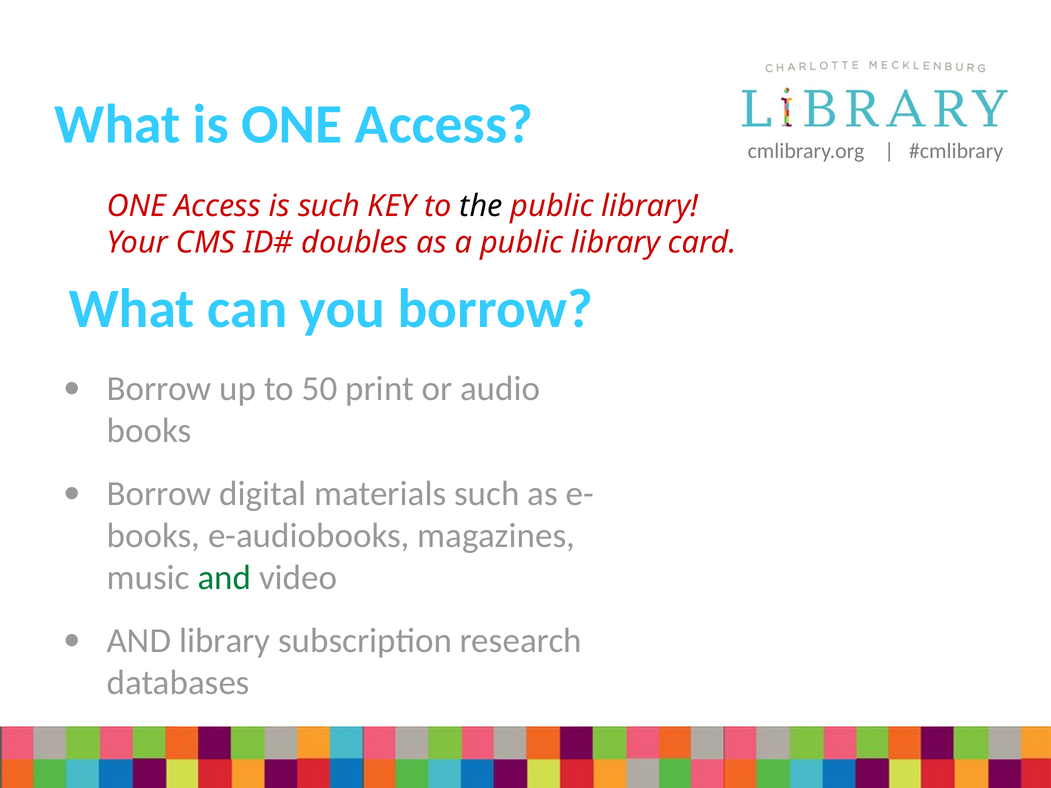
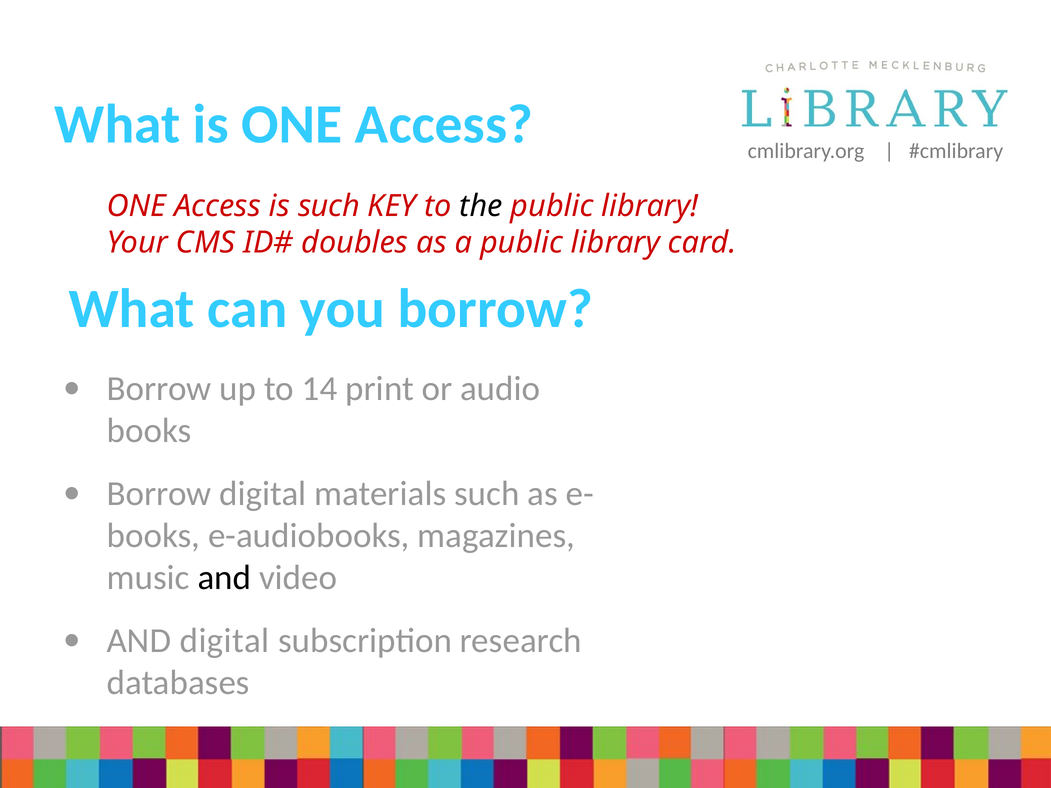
50: 50 -> 14 (320, 389)
and colour: green -> black (224, 578)
AND library: library -> digital (225, 641)
